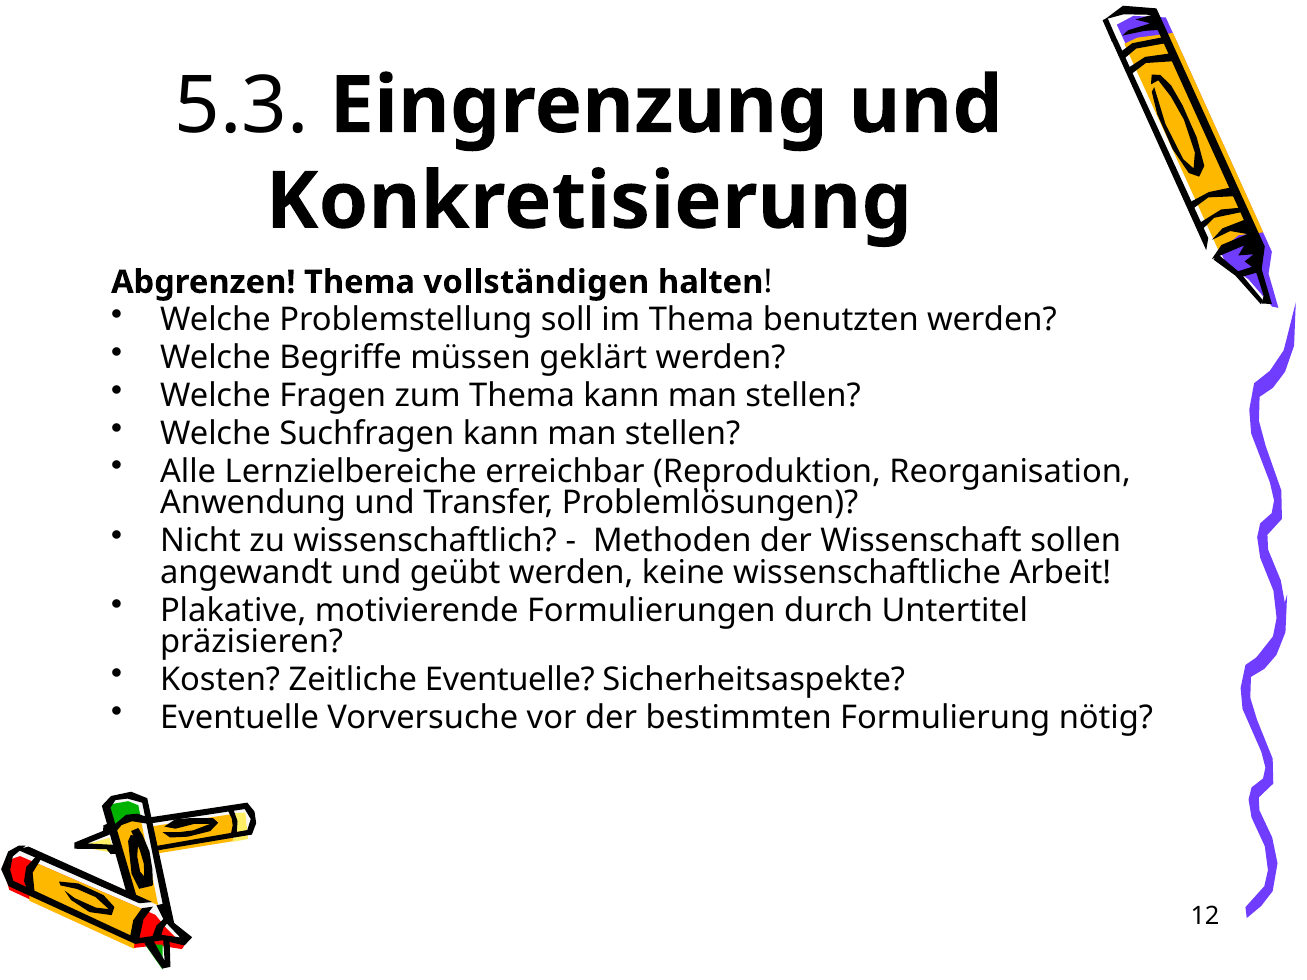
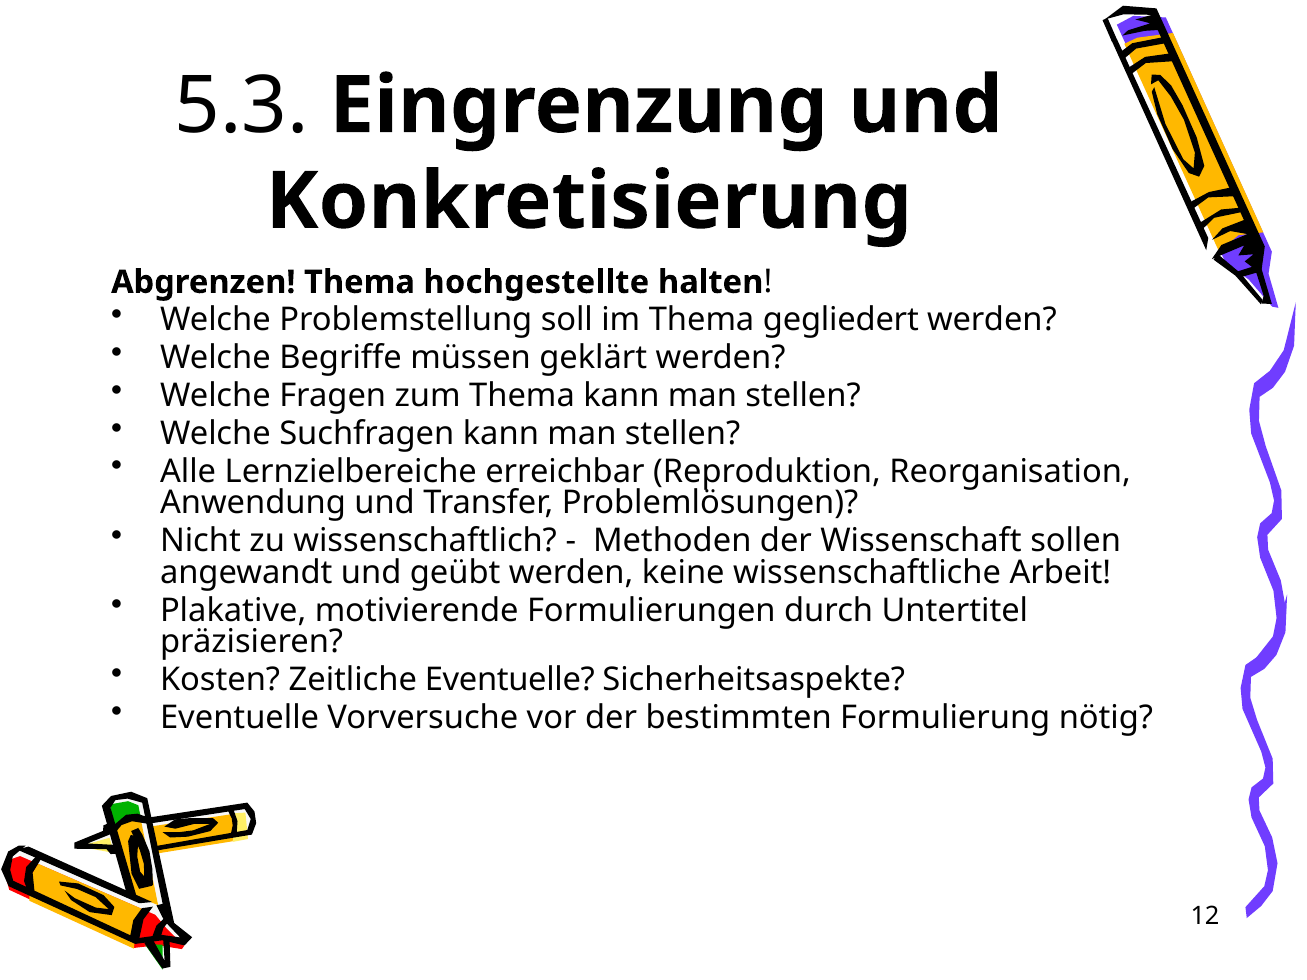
vollständigen: vollständigen -> hochgestellte (536, 282)
benutzten: benutzten -> gegliedert (841, 320)
